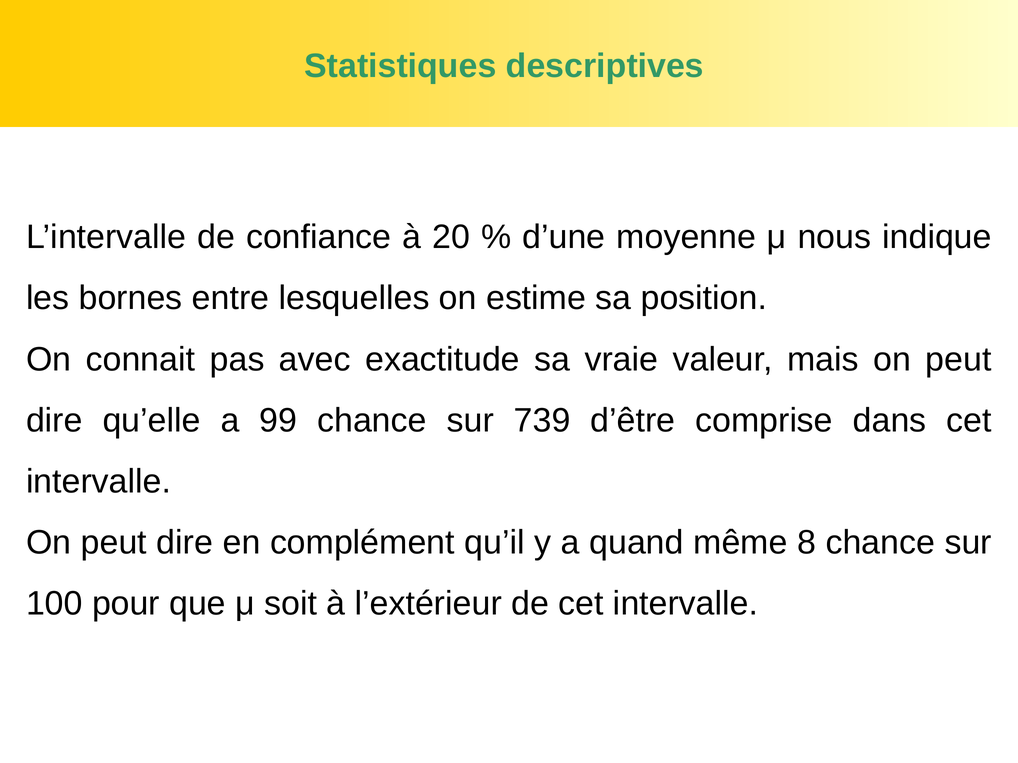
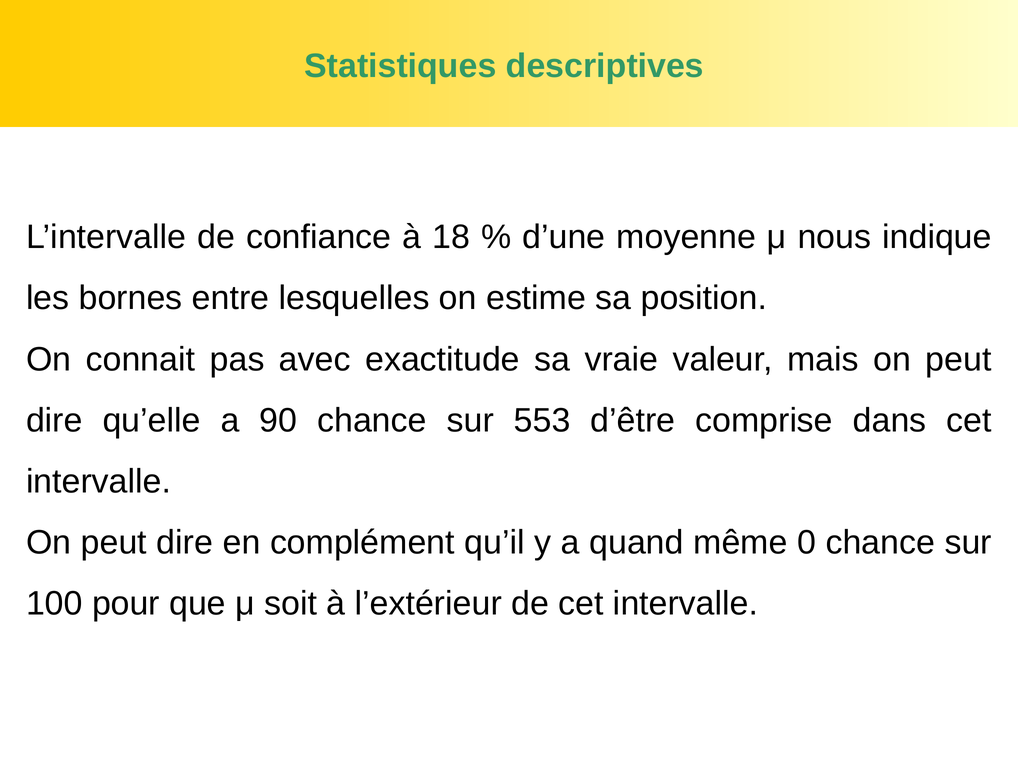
20: 20 -> 18 (451, 237)
99: 99 -> 90 (278, 421)
739: 739 -> 553 (542, 421)
8: 8 -> 0 (806, 543)
